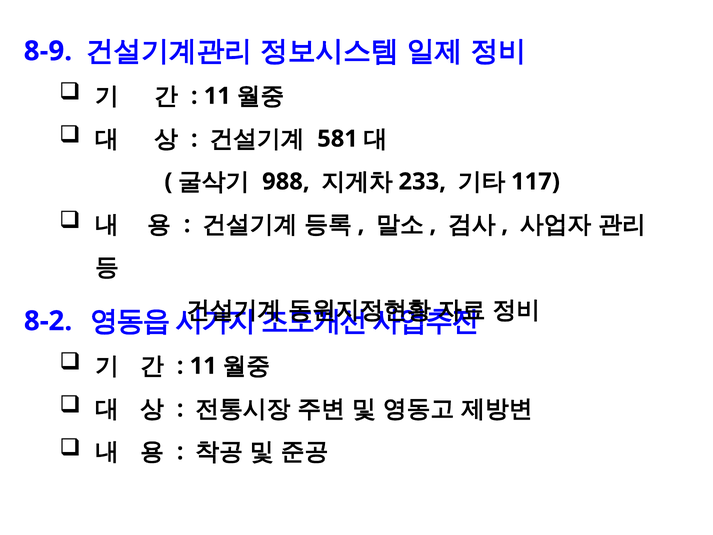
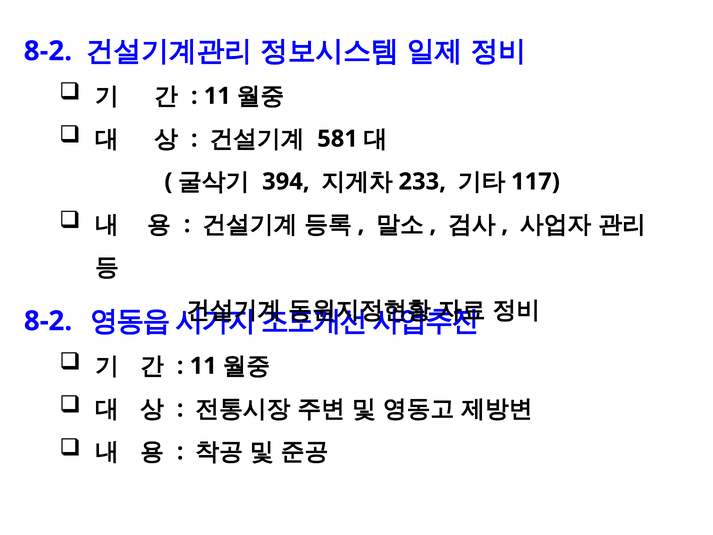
8-9: 8-9 -> 8-2 (48, 51)
988: 988 -> 394 (286, 181)
